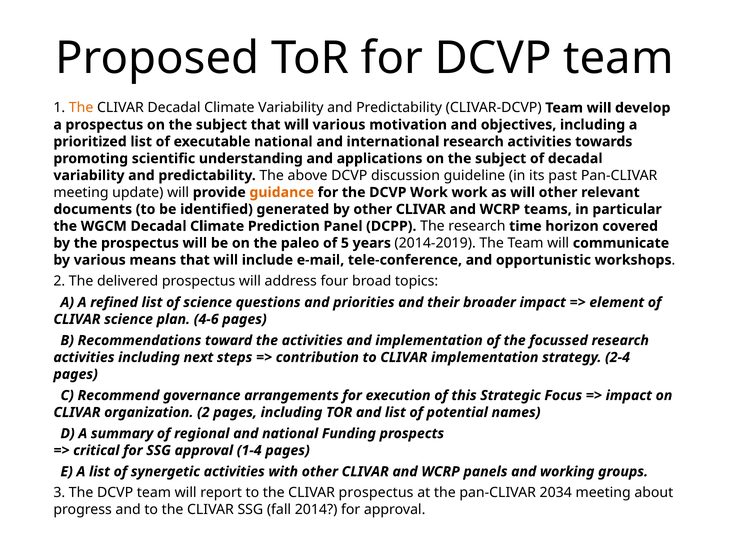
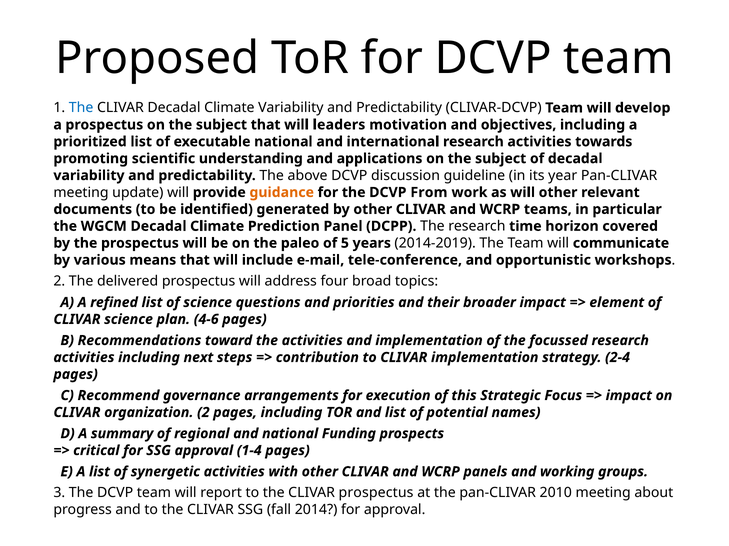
The colour: orange -> blue (81, 108)
will various: various -> leaders (339, 125)
past: past -> year (563, 176)
DCVP Work: Work -> From (429, 193)
2034: 2034 -> 2010 (556, 493)
